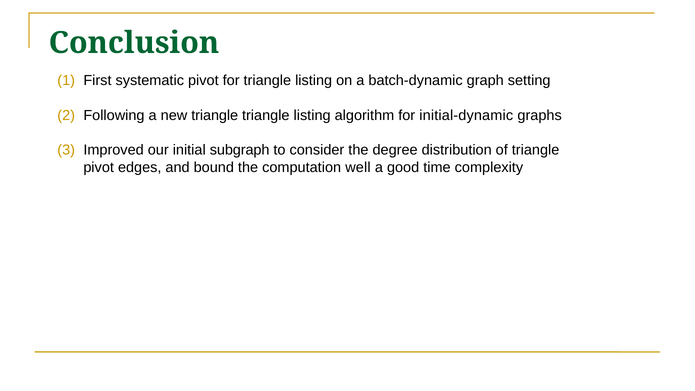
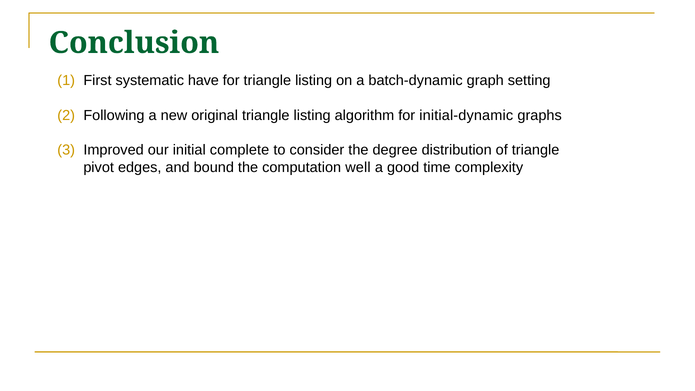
systematic pivot: pivot -> have (203, 81)
new triangle: triangle -> original (215, 115)
subgraph: subgraph -> complete (240, 150)
